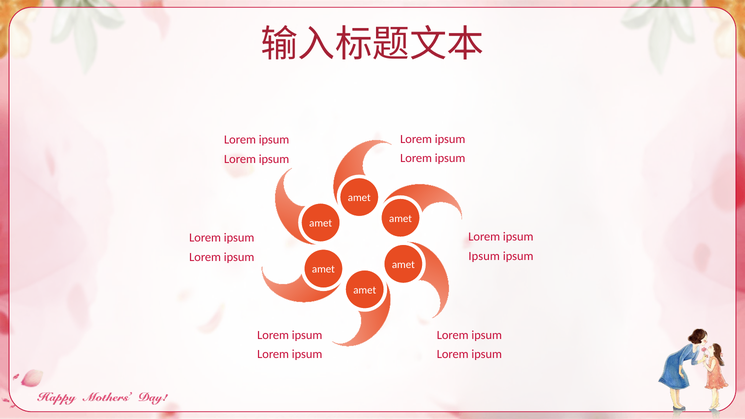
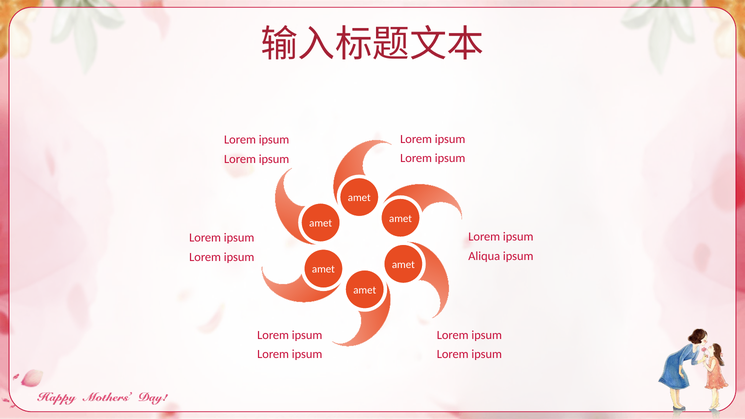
Ipsum: Ipsum -> Aliqua (484, 256)
